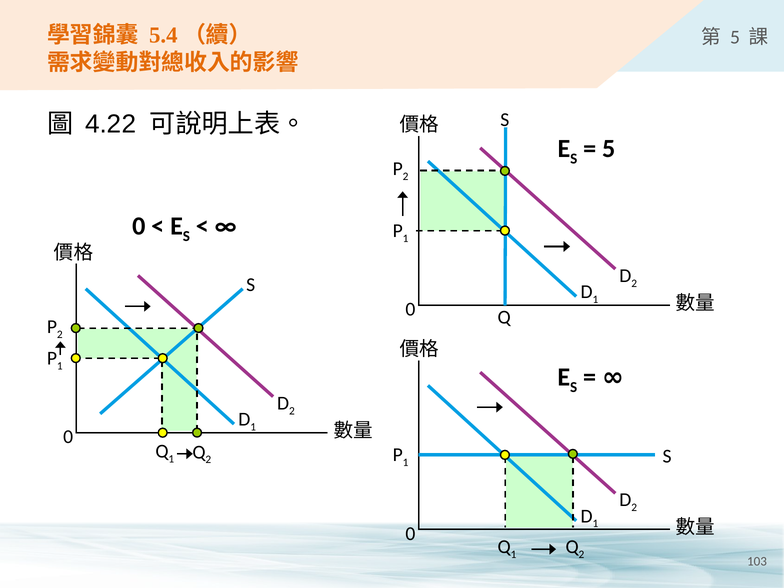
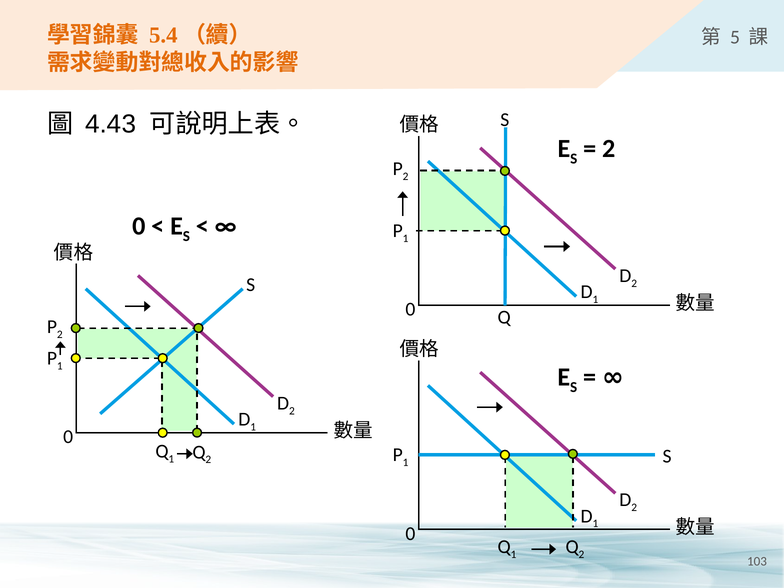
4.22: 4.22 -> 4.43 (111, 124)
5: 5 -> 2 (609, 149)
